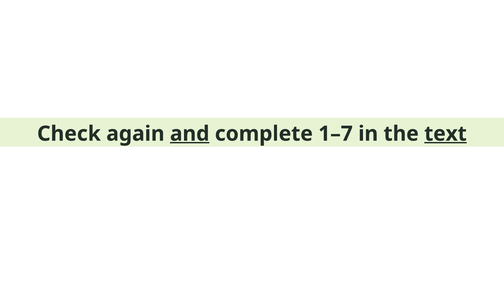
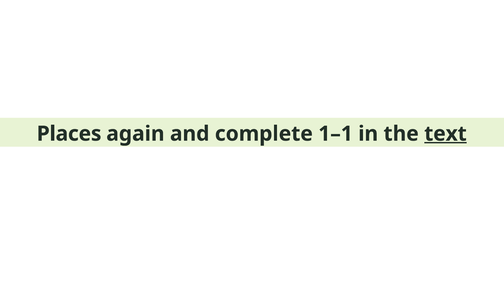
Check: Check -> Places (69, 134)
and underline: present -> none (190, 134)
1–7: 1–7 -> 1–1 (336, 134)
